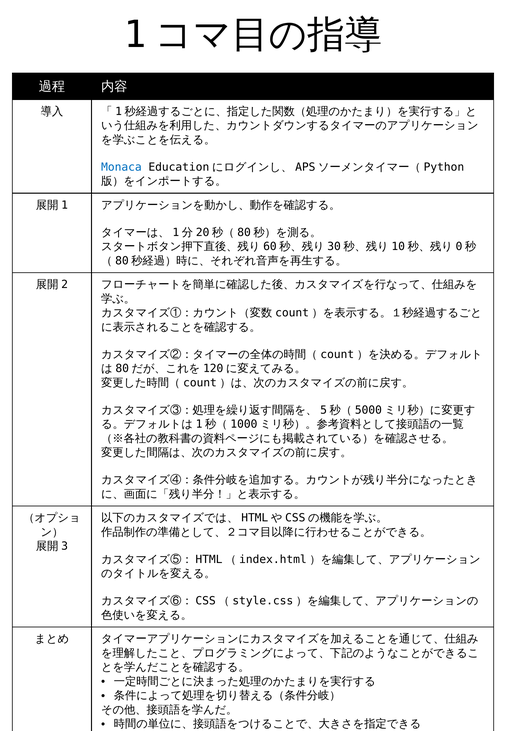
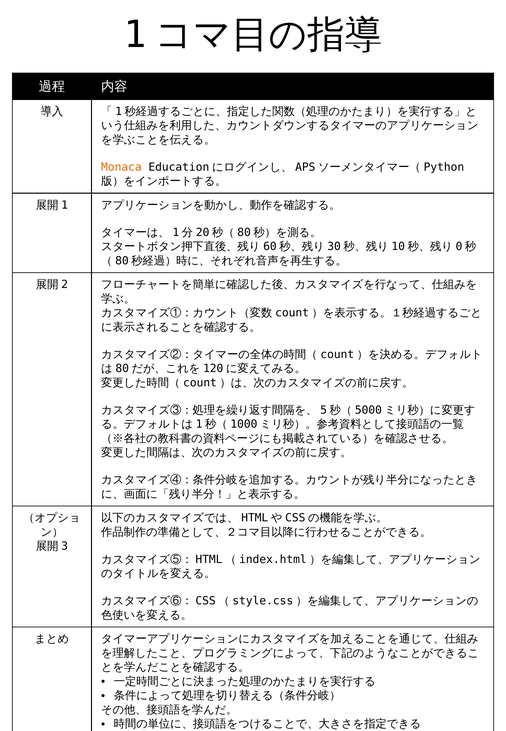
Monaca colour: blue -> orange (121, 167)
